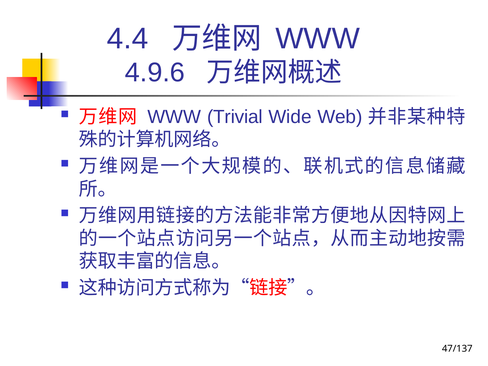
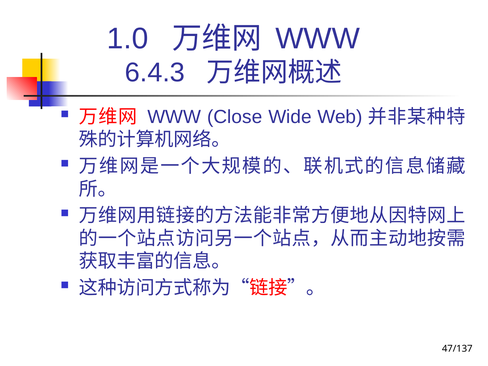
4.4: 4.4 -> 1.0 (128, 39)
4.9.6: 4.9.6 -> 6.4.3 (155, 73)
Trivial: Trivial -> Close (235, 117)
